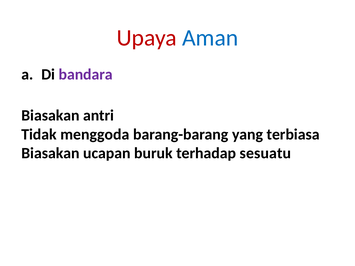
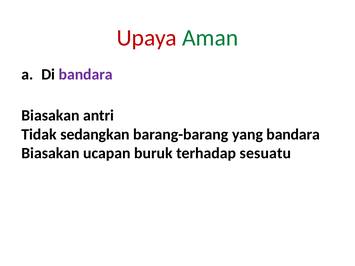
Aman colour: blue -> green (210, 38)
menggoda: menggoda -> sedangkan (95, 134)
yang terbiasa: terbiasa -> bandara (293, 134)
